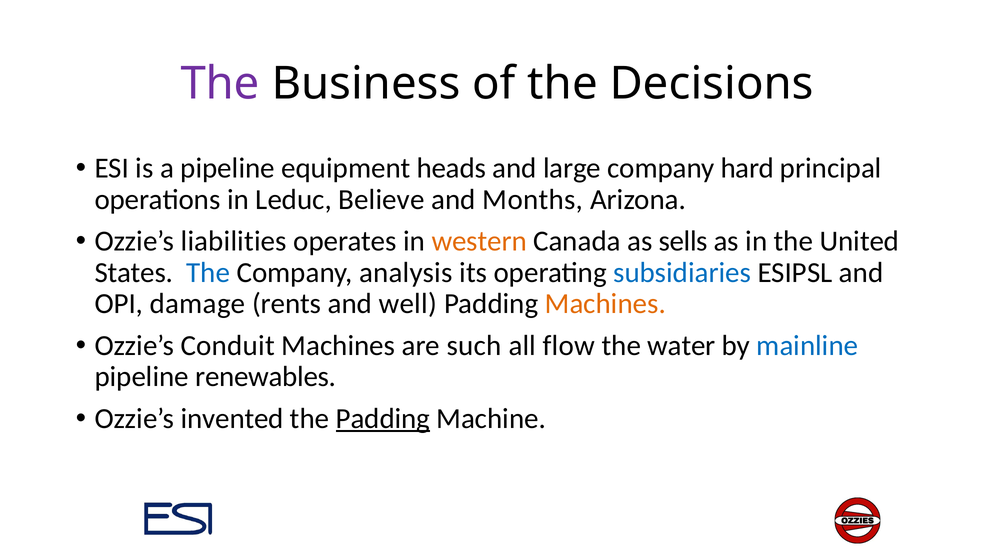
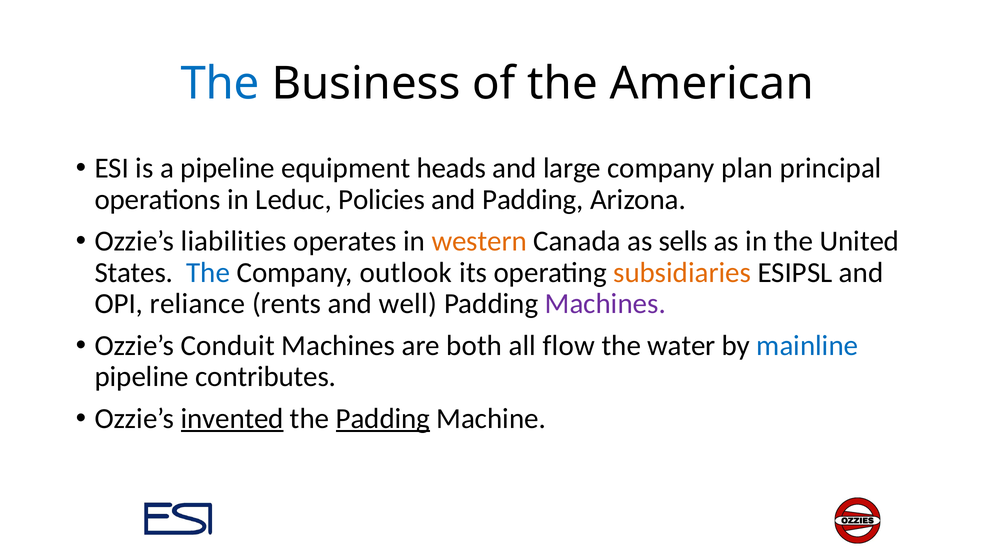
The colour: purple -> blue (220, 84)
Decisions: Decisions -> American (712, 84)
hard: hard -> plan (747, 168)
Believe: Believe -> Policies (382, 199)
and Months: Months -> Padding (533, 199)
analysis: analysis -> outlook (406, 272)
subsidiaries colour: blue -> orange (682, 272)
damage: damage -> reliance (198, 304)
Machines colour: orange -> purple (605, 304)
such: such -> both (474, 345)
renewables: renewables -> contributes (266, 377)
invented underline: none -> present (232, 418)
